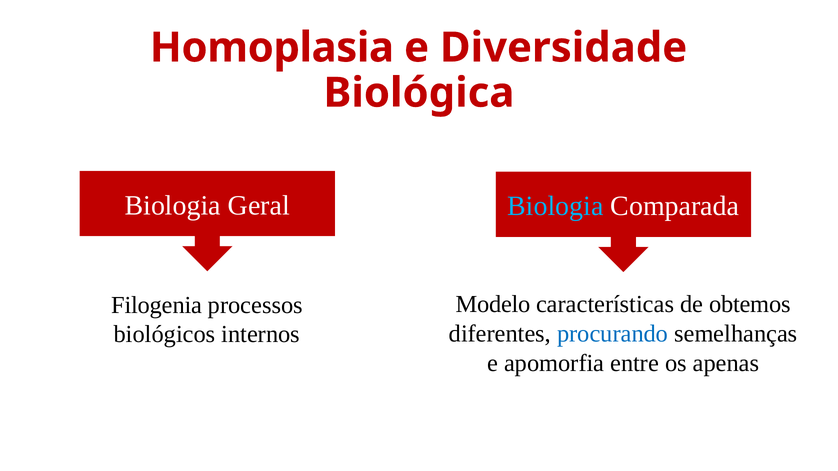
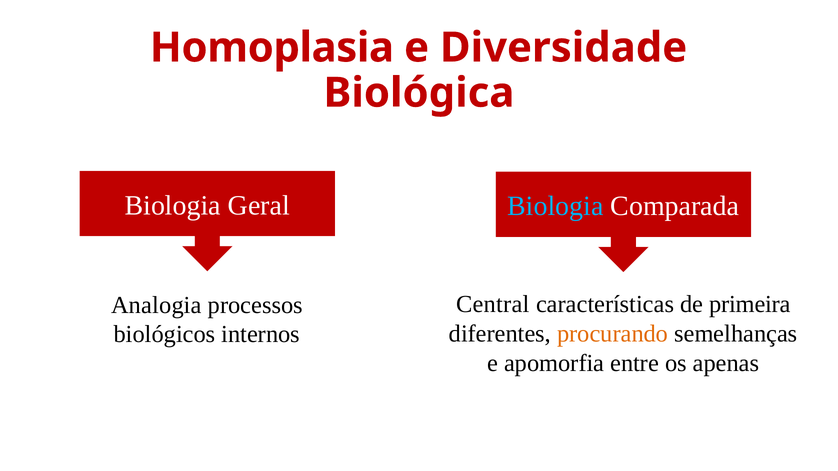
Modelo: Modelo -> Central (493, 305)
obtemos: obtemos -> primeira (750, 305)
Filogenia: Filogenia -> Analogia (156, 305)
procurando colour: blue -> orange (613, 334)
